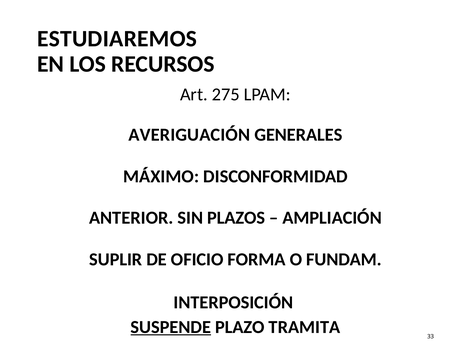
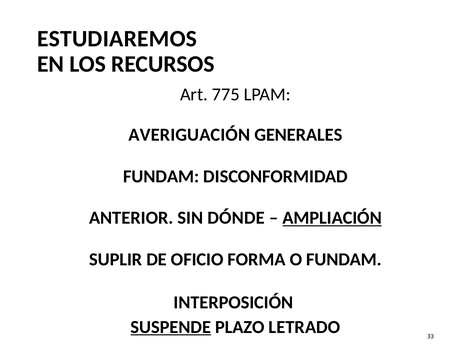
275: 275 -> 775 (226, 95)
MÁXIMO: MÁXIMO -> FUNDAM (161, 176)
PLAZOS: PLAZOS -> DÓNDE (236, 218)
AMPLIACIÓN underline: none -> present (332, 218)
TRAMITA: TRAMITA -> LETRADO (304, 327)
